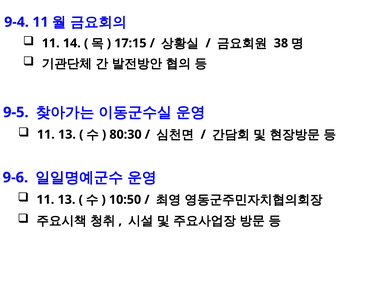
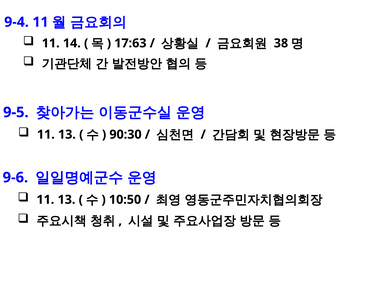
17:15: 17:15 -> 17:63 (130, 43)
80:30: 80:30 -> 90:30 (125, 134)
